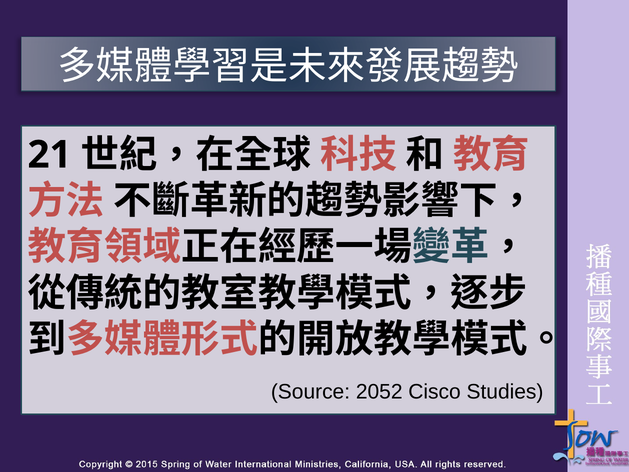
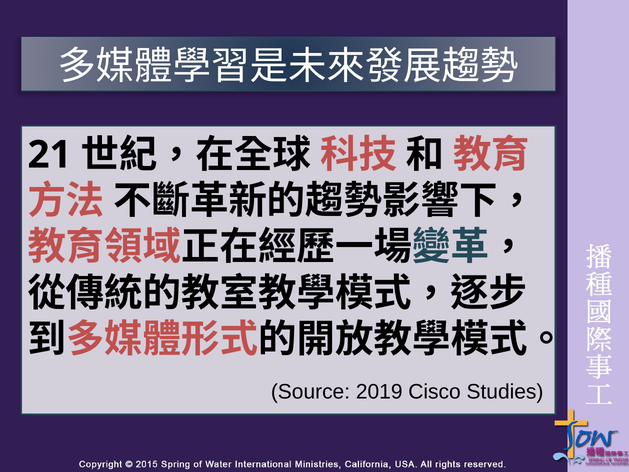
2052: 2052 -> 2019 (379, 391)
